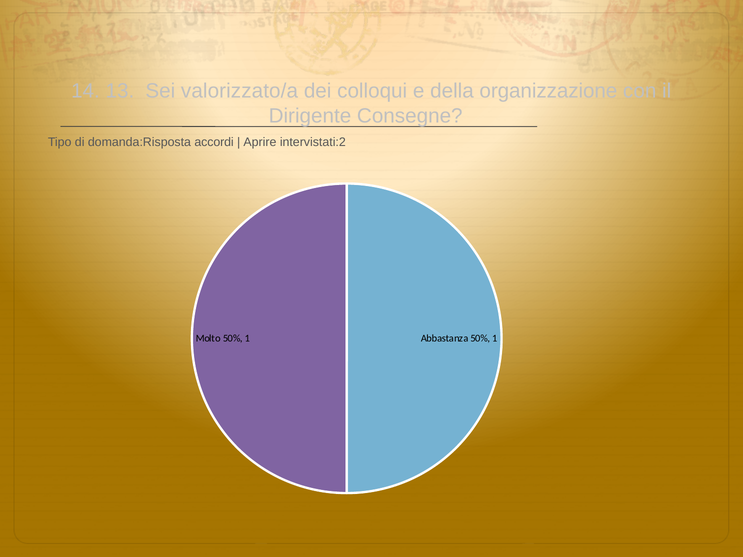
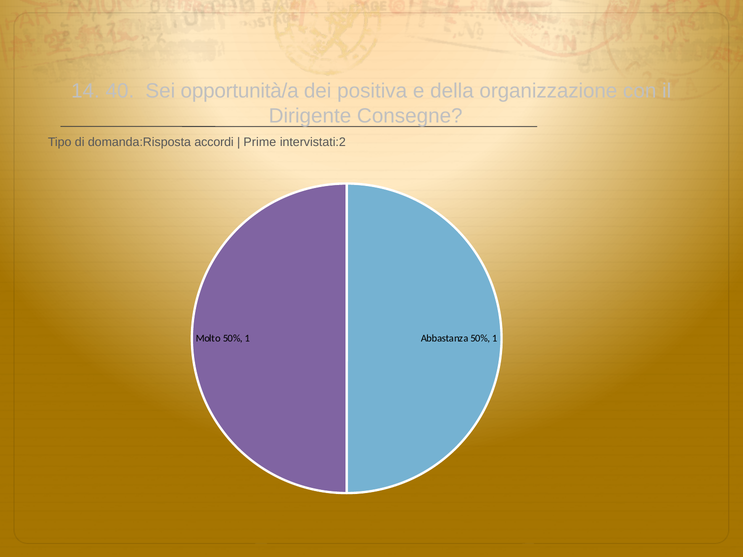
13: 13 -> 40 (120, 91)
valorizzato/a: valorizzato/a -> opportunità/a (240, 91)
colloqui: colloqui -> positiva (372, 91)
Aprire: Aprire -> Prime (260, 142)
